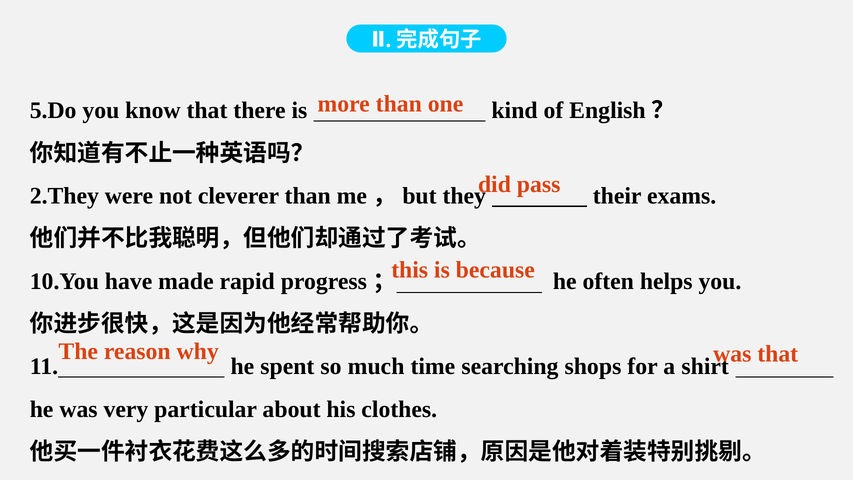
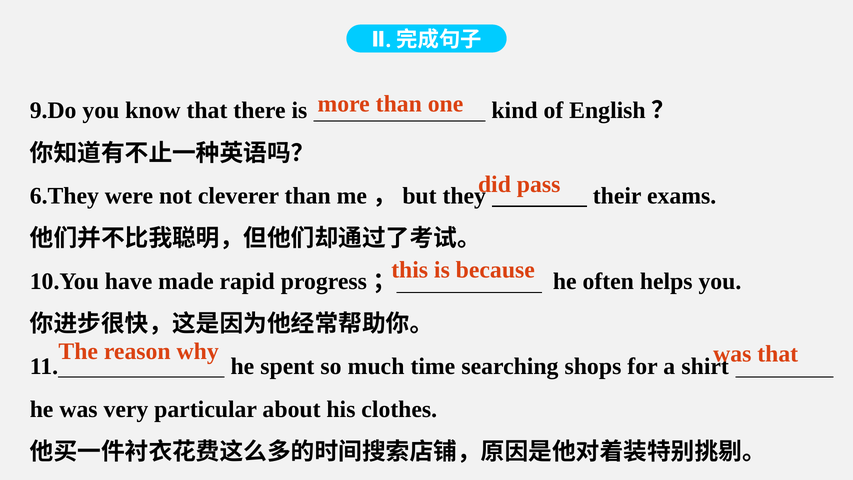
5.Do: 5.Do -> 9.Do (53, 110)
2.They: 2.They -> 6.They (64, 196)
